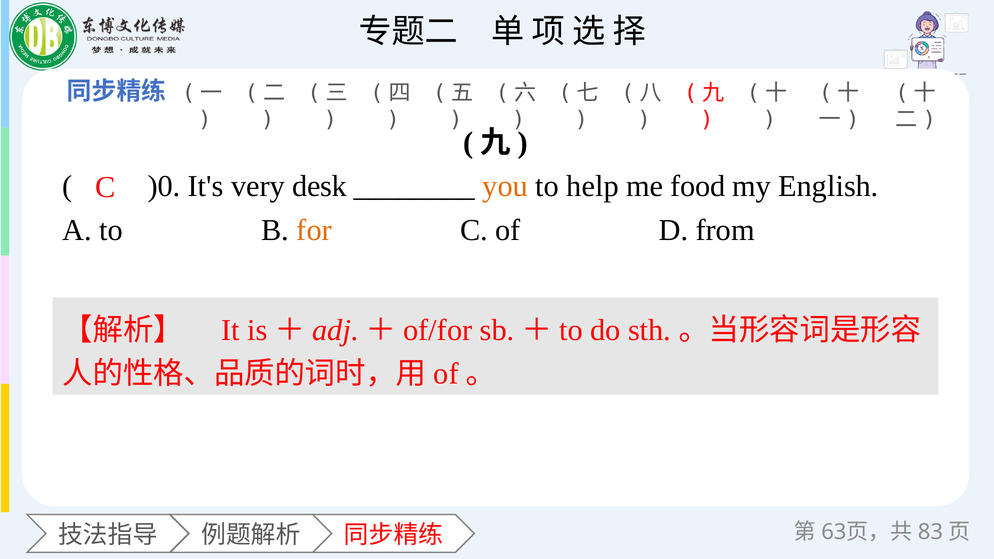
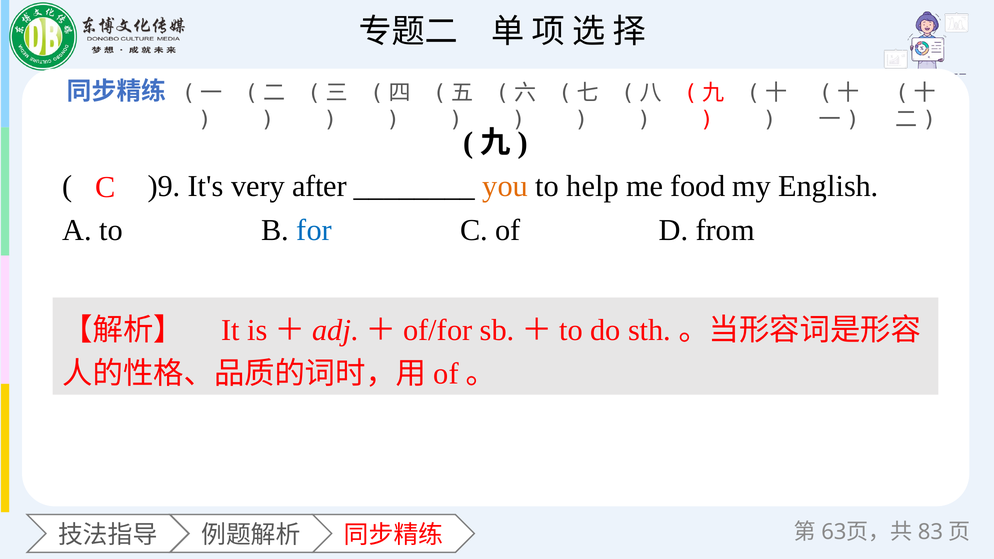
)0: )0 -> )9 (164, 186)
desk: desk -> after (319, 186)
for colour: orange -> blue (314, 230)
